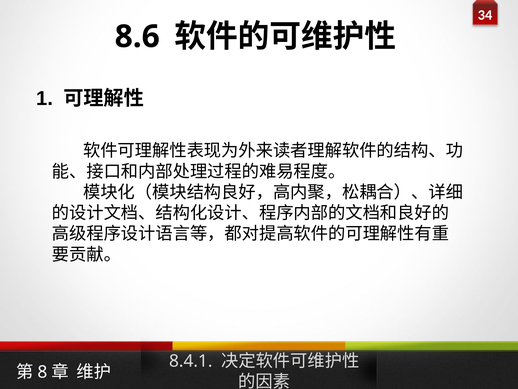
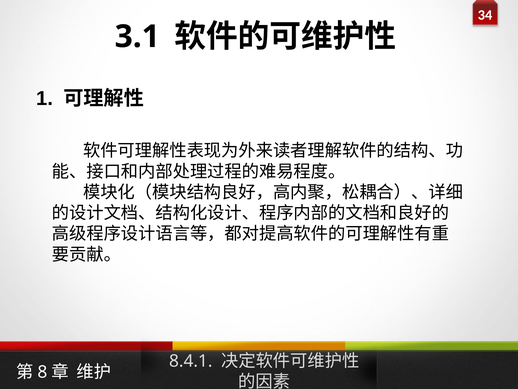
8.6: 8.6 -> 3.1 (137, 37)
